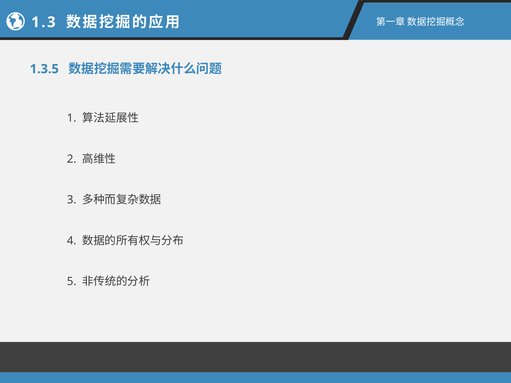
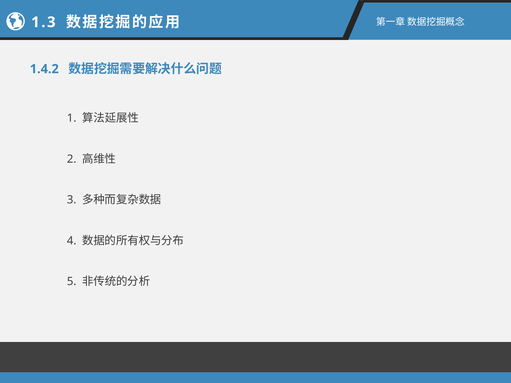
1.3.5: 1.3.5 -> 1.4.2 (44, 69)
